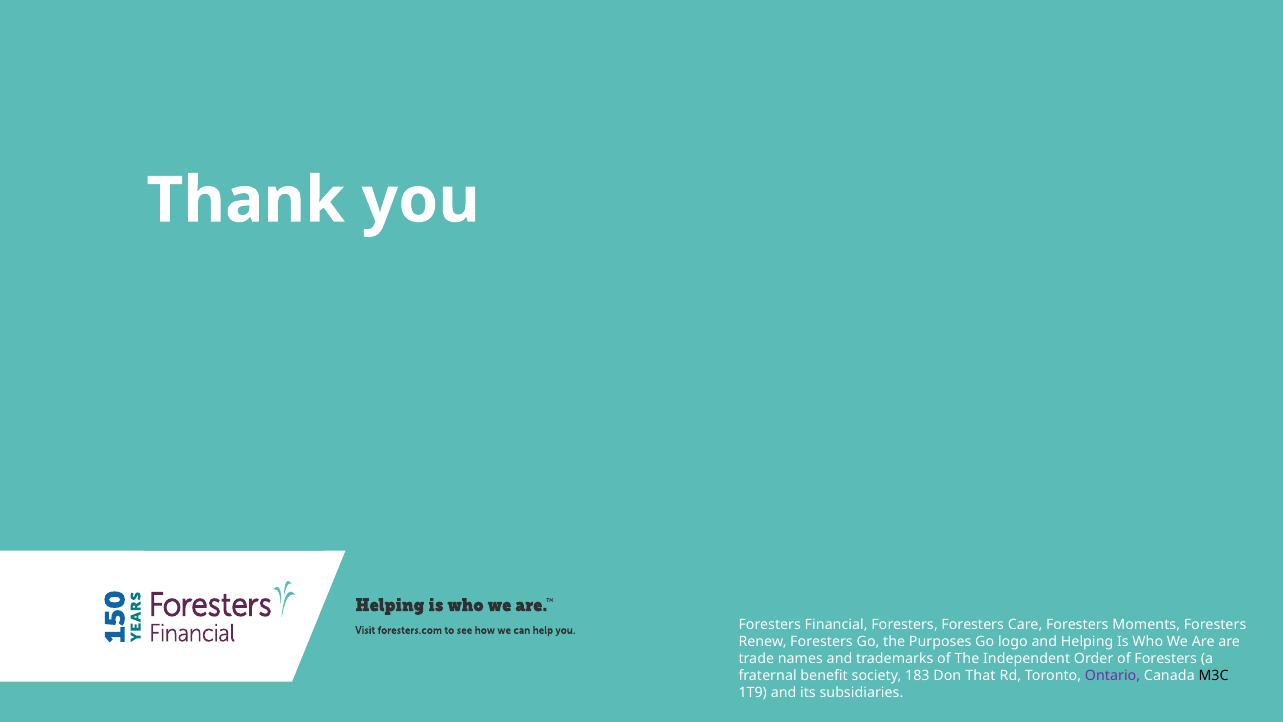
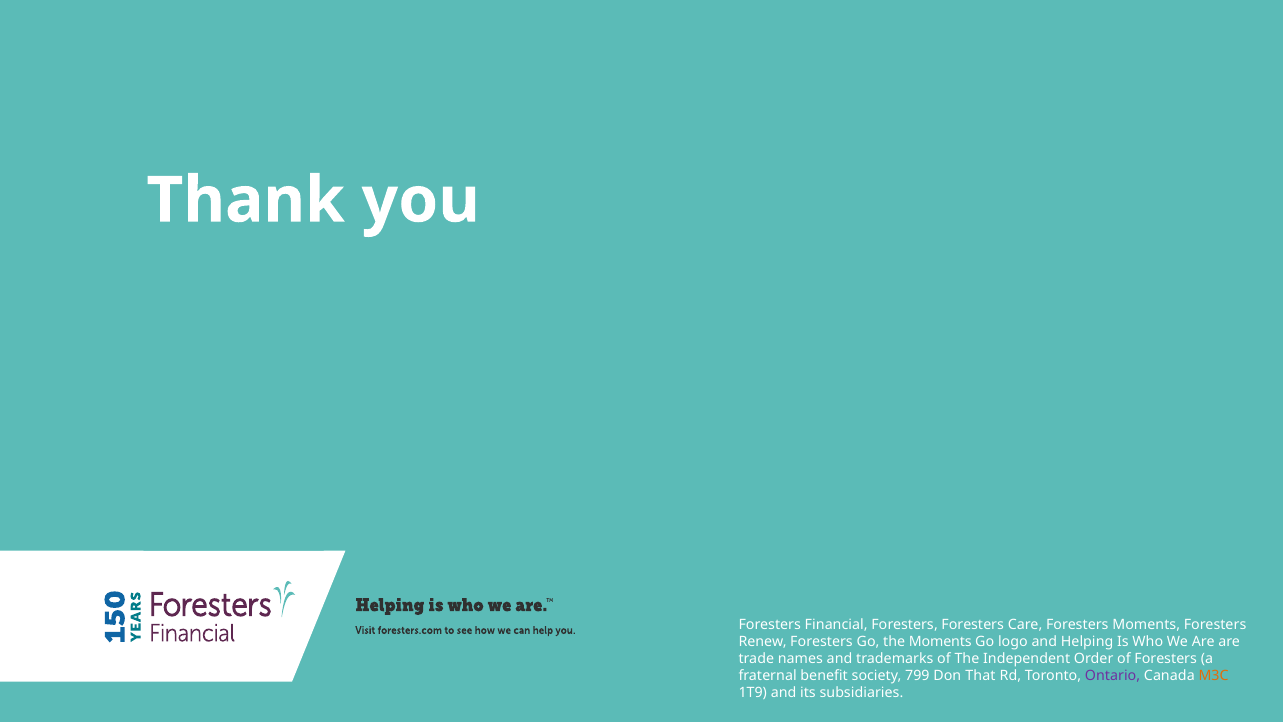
the Purposes: Purposes -> Moments (940, 642)
183: 183 -> 799 (917, 676)
M3C colour: black -> orange (1214, 676)
